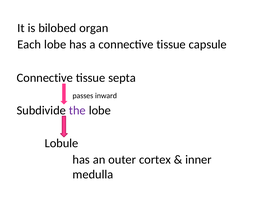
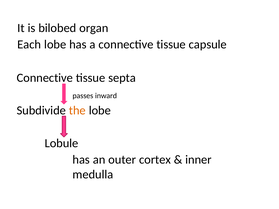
the colour: purple -> orange (77, 111)
